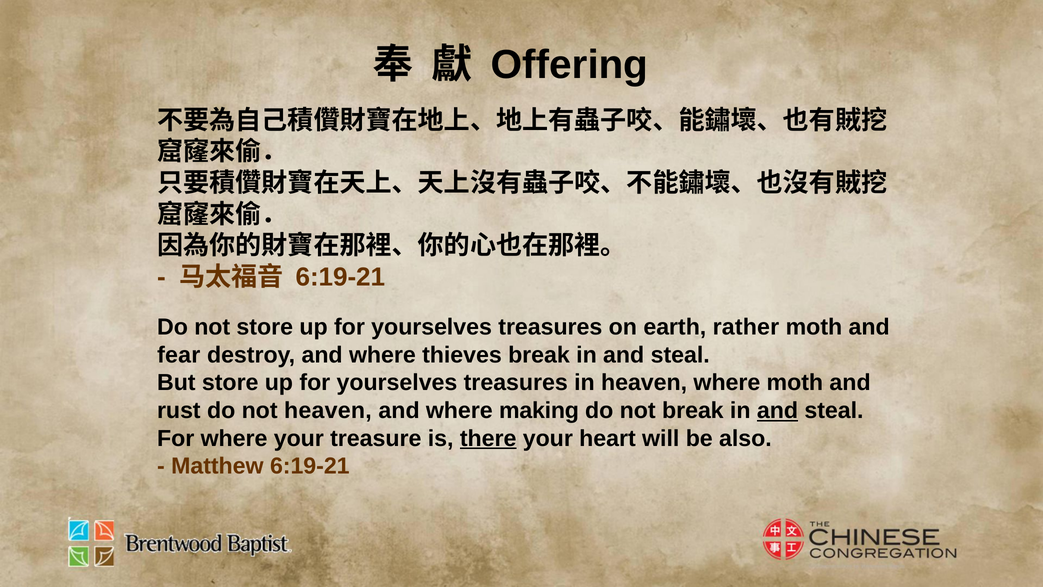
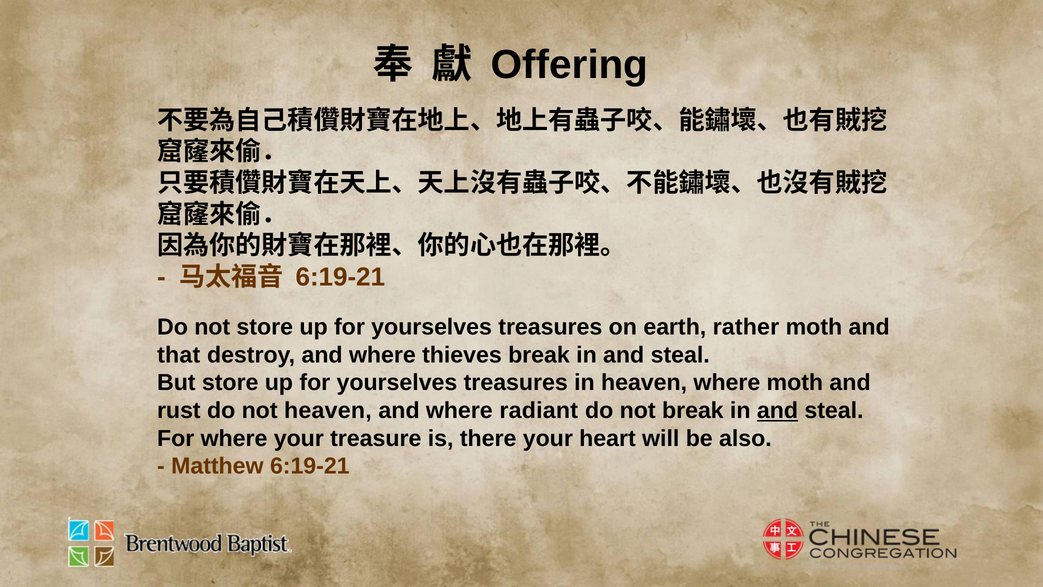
fear: fear -> that (179, 355)
making: making -> radiant (539, 410)
there underline: present -> none (488, 438)
